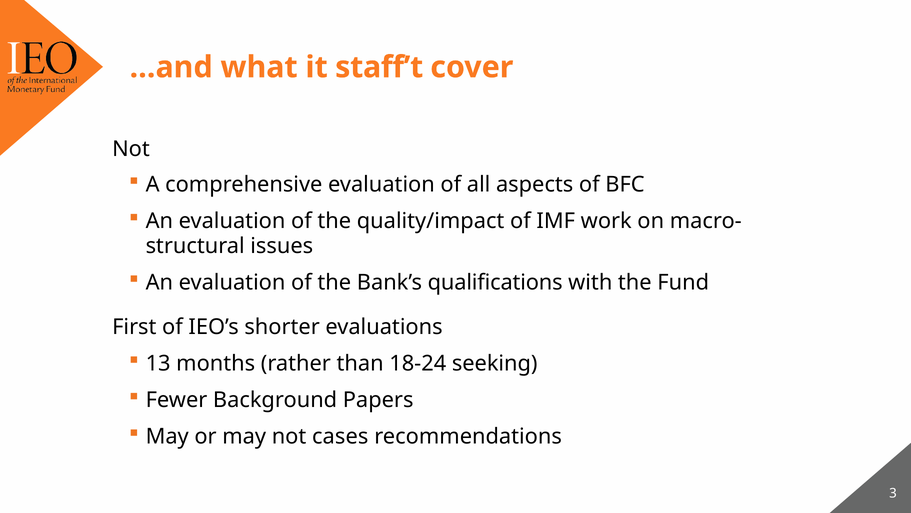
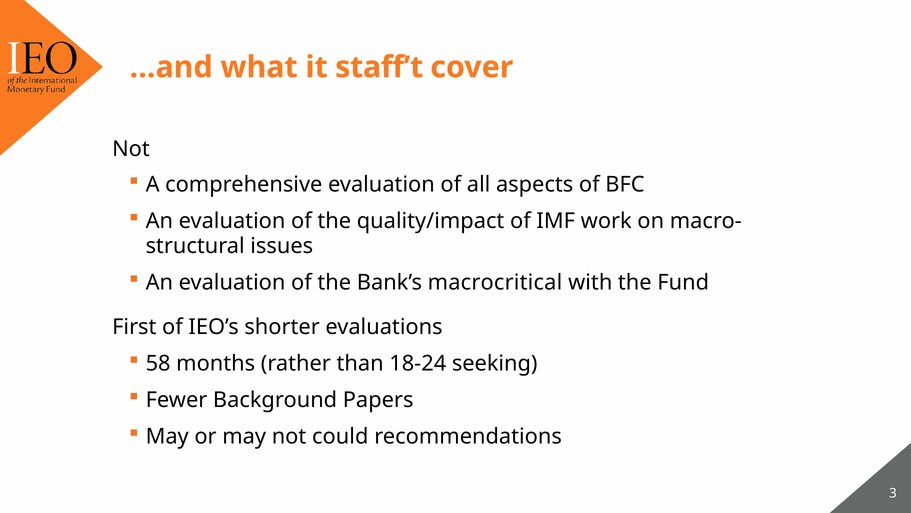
qualifications: qualifications -> macrocritical (495, 282)
13: 13 -> 58 (158, 363)
cases: cases -> could (340, 436)
